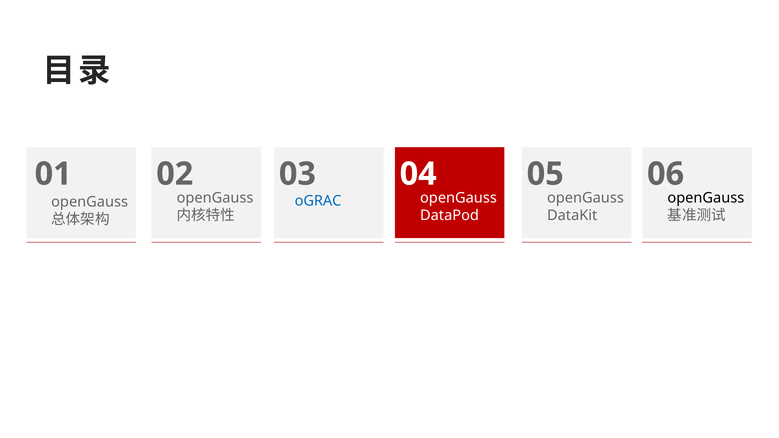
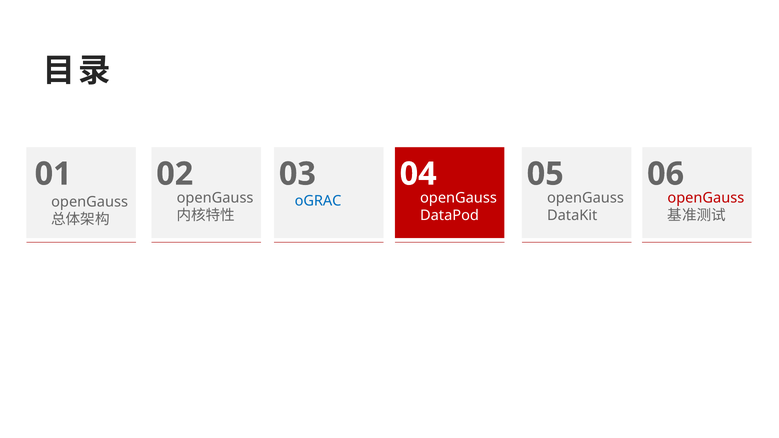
openGauss colour: black -> red (706, 198)
